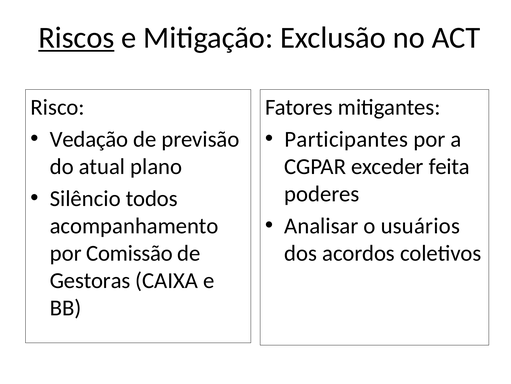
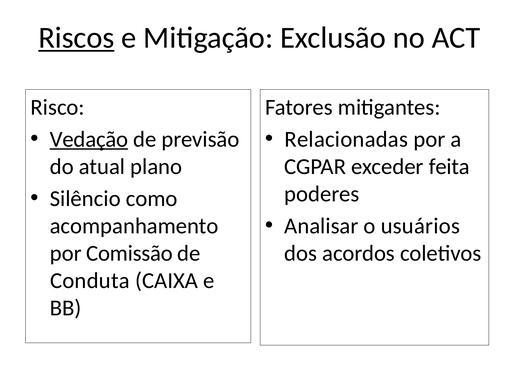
Vedação underline: none -> present (89, 139)
Participantes: Participantes -> Relacionadas (346, 139)
todos: todos -> como (152, 198)
Gestoras: Gestoras -> Conduta (90, 280)
